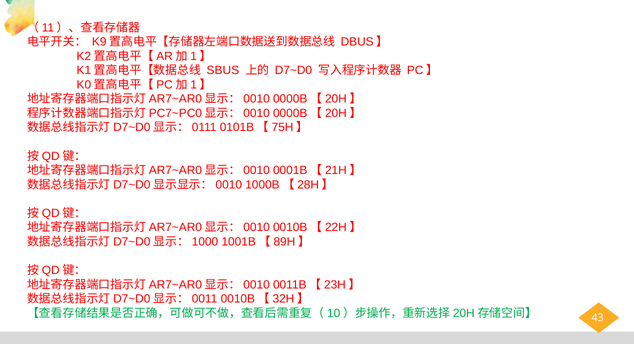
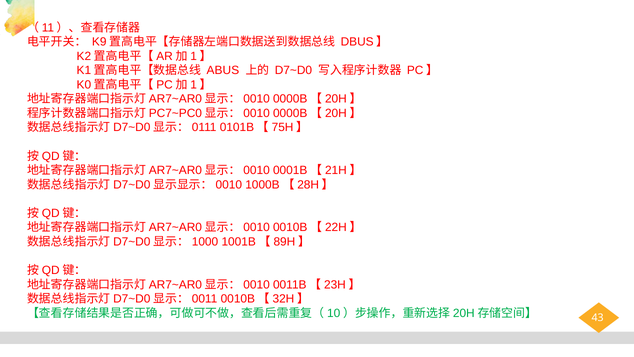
SBUS: SBUS -> ABUS (223, 70)
